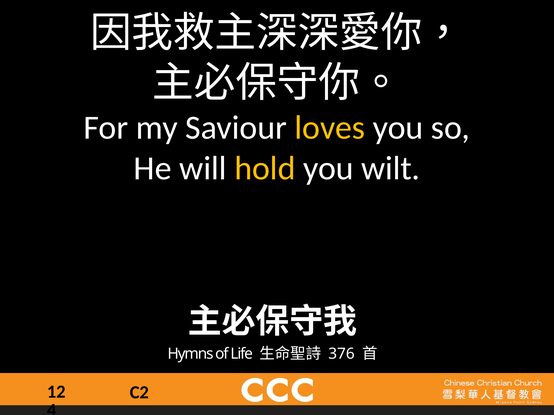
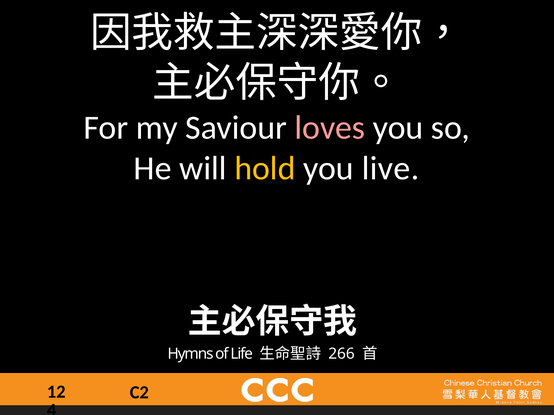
loves colour: yellow -> pink (330, 128)
wilt: wilt -> live (390, 168)
376: 376 -> 266 (341, 354)
